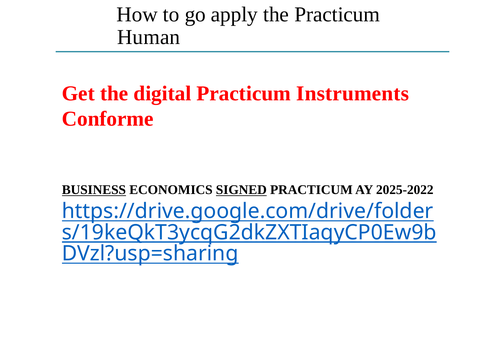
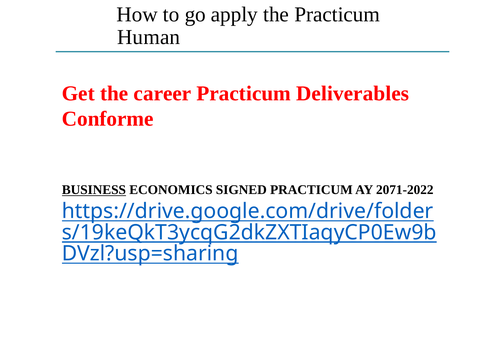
digital: digital -> career (162, 93)
Instruments: Instruments -> Deliverables (353, 93)
SIGNED underline: present -> none (241, 190)
2025-2022: 2025-2022 -> 2071-2022 (405, 190)
